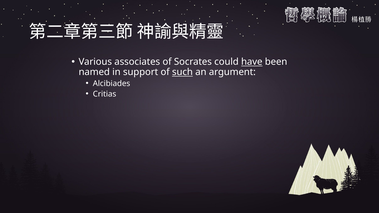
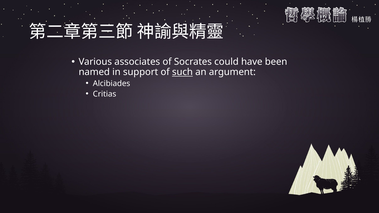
have underline: present -> none (252, 62)
